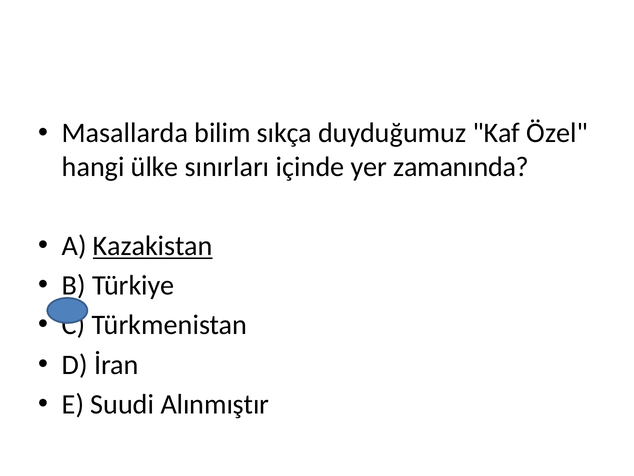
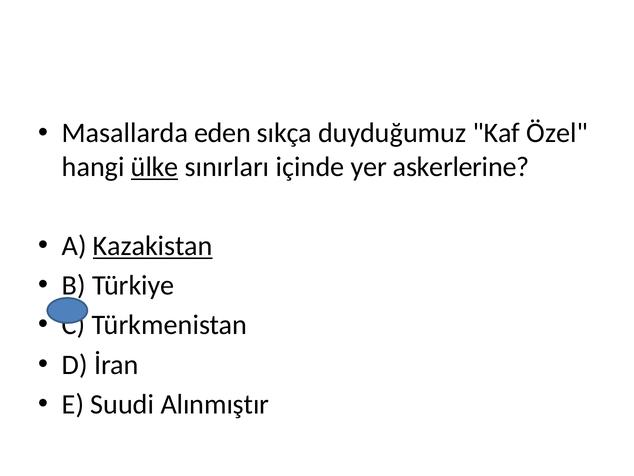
bilim: bilim -> eden (223, 133)
ülke underline: none -> present (155, 167)
zamanında: zamanında -> askerlerine (461, 167)
